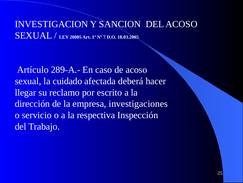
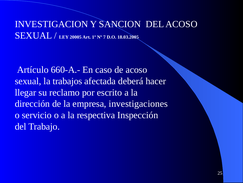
289-A.-: 289-A.- -> 660-A.- (66, 69)
cuidado: cuidado -> trabajos (67, 81)
